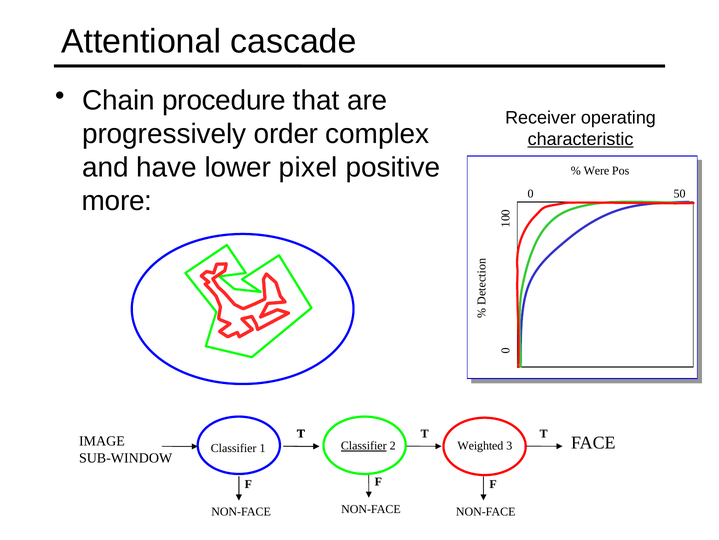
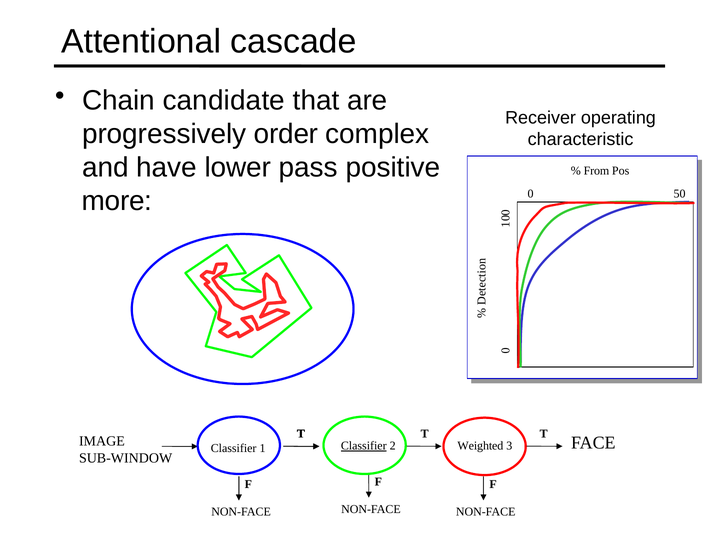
procedure: procedure -> candidate (224, 100)
characteristic underline: present -> none (581, 139)
pixel: pixel -> pass (308, 167)
Were: Were -> From (596, 171)
